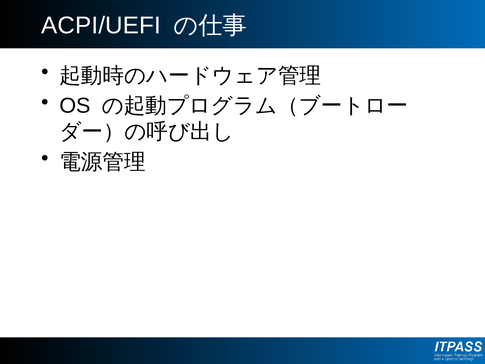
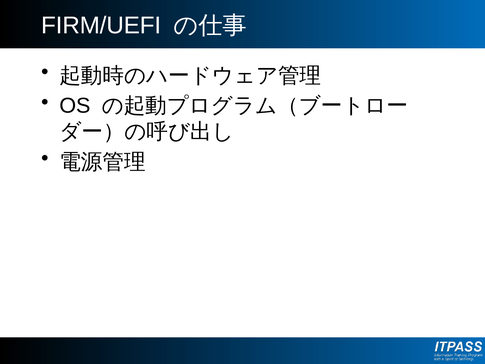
ACPI/UEFI: ACPI/UEFI -> FIRM/UEFI (101, 25)
